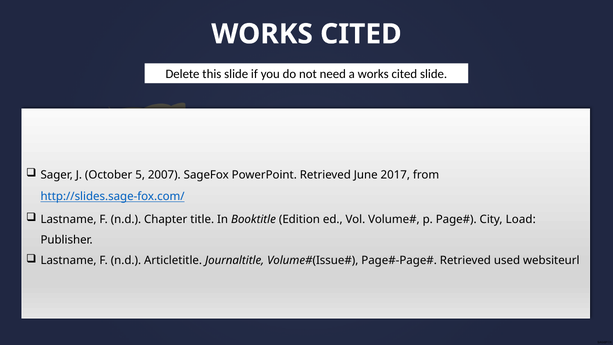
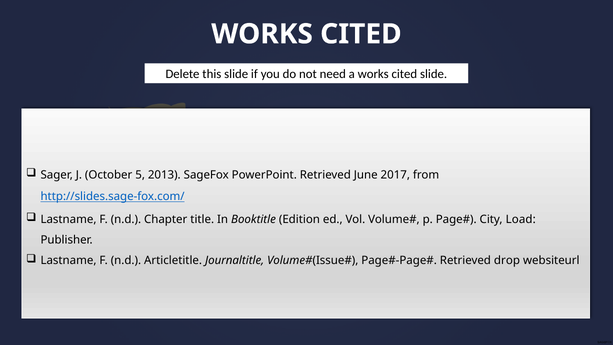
2007: 2007 -> 2013 (164, 175)
used: used -> drop (507, 260)
